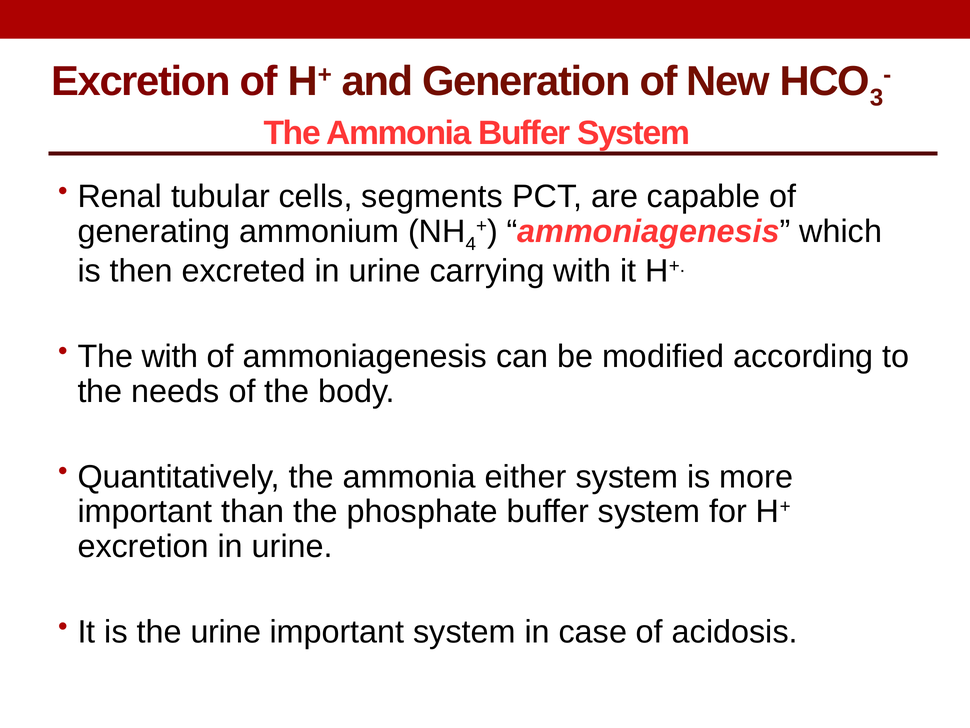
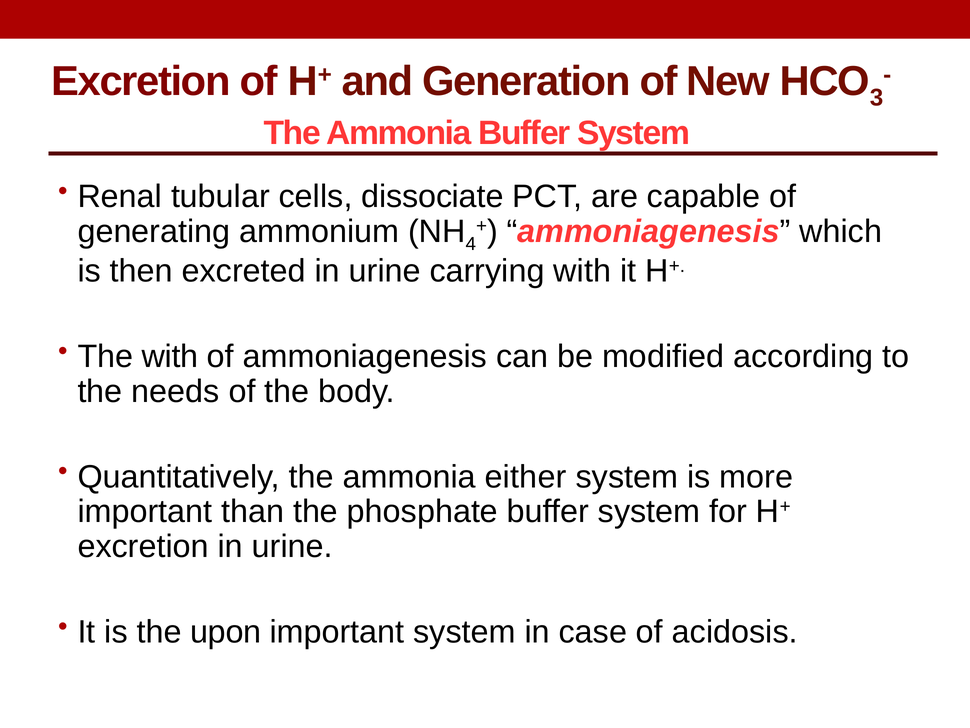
segments: segments -> dissociate (432, 196)
the urine: urine -> upon (226, 632)
